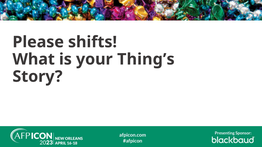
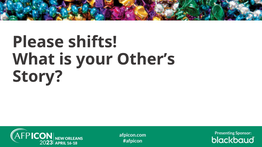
Thing’s: Thing’s -> Other’s (146, 59)
